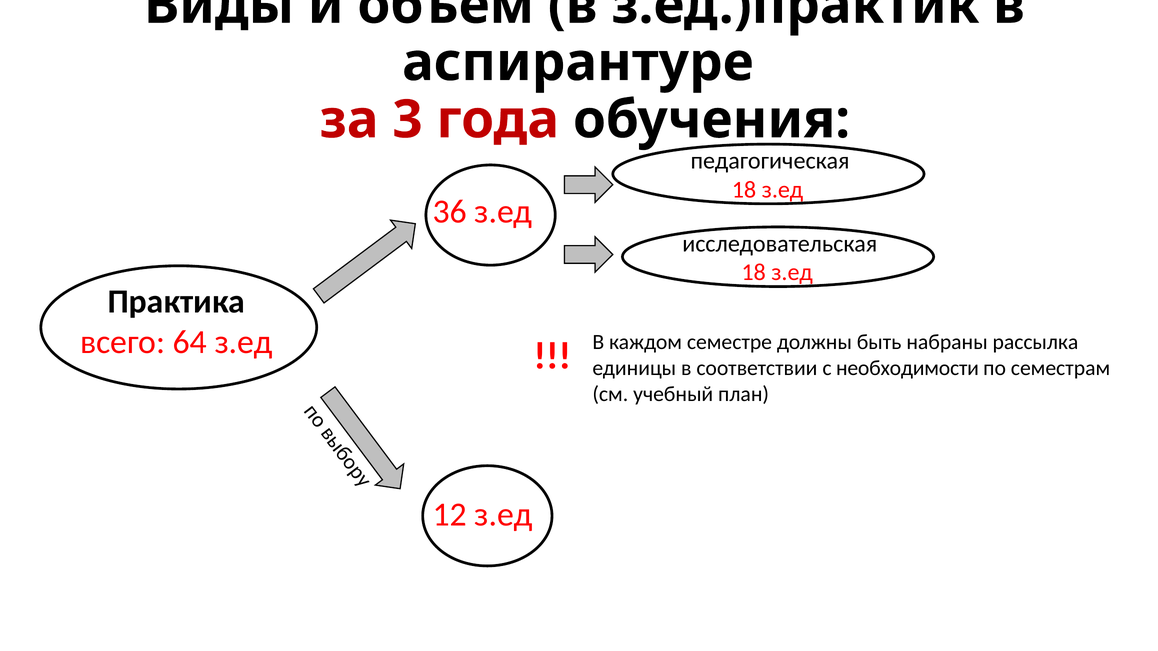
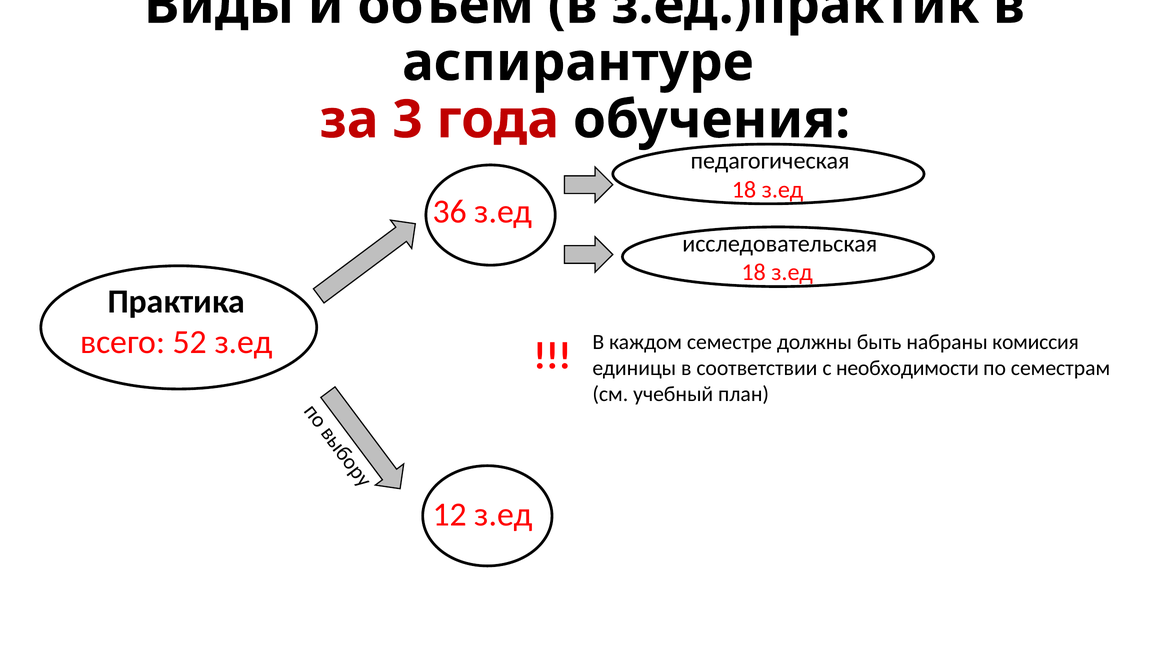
64: 64 -> 52 (190, 342)
рассылка: рассылка -> комиссия (1036, 342)
